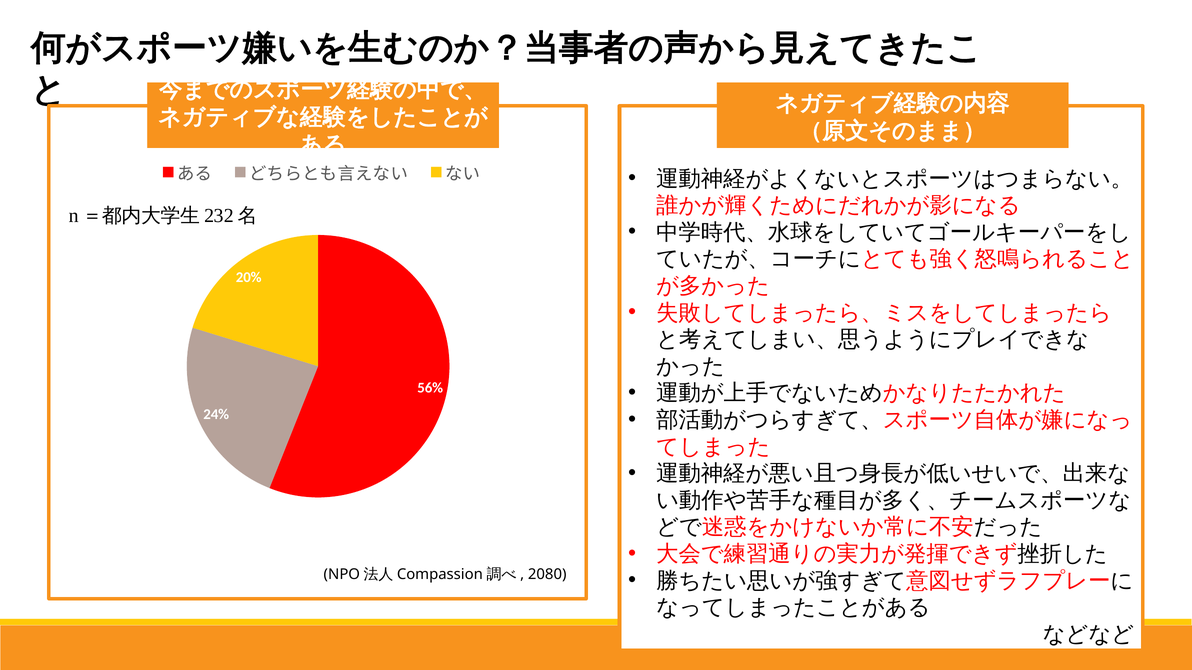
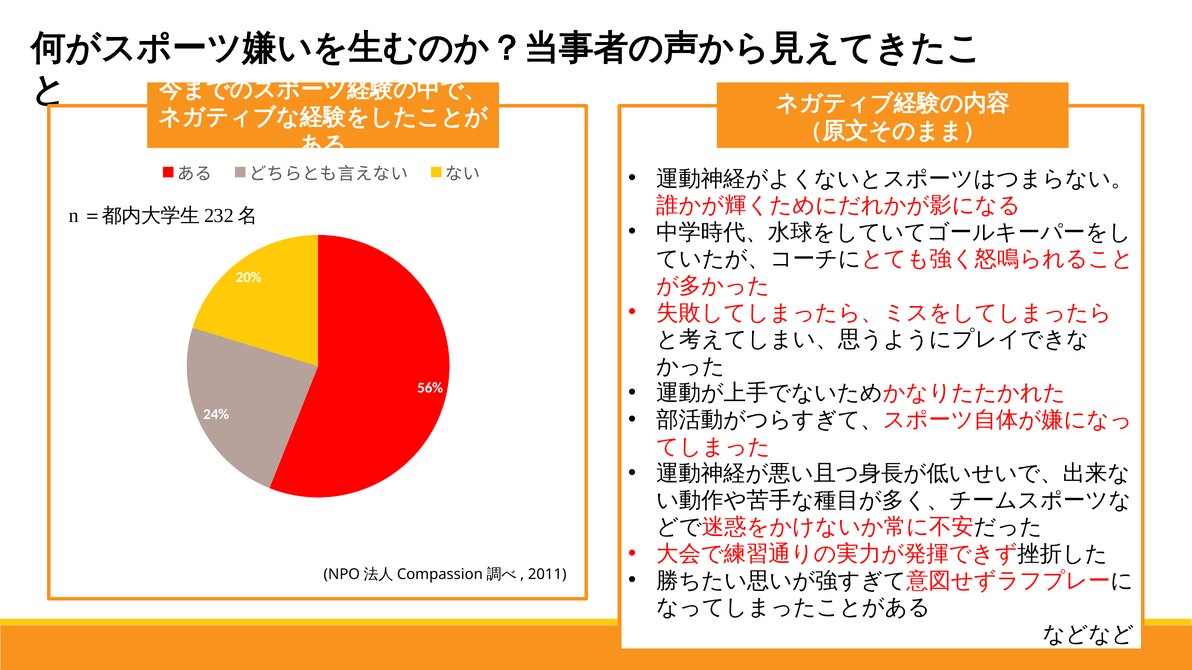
2080: 2080 -> 2011 (547, 575)
